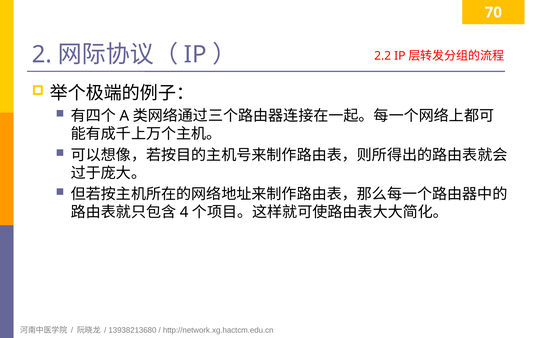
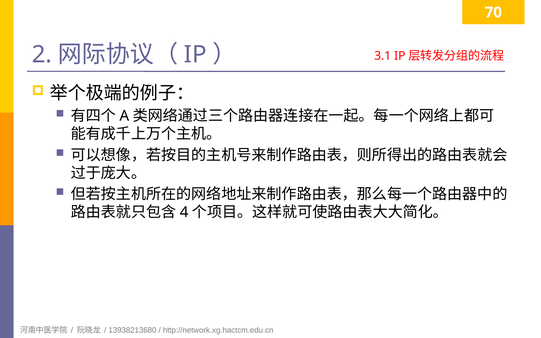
2.2: 2.2 -> 3.1 (383, 56)
